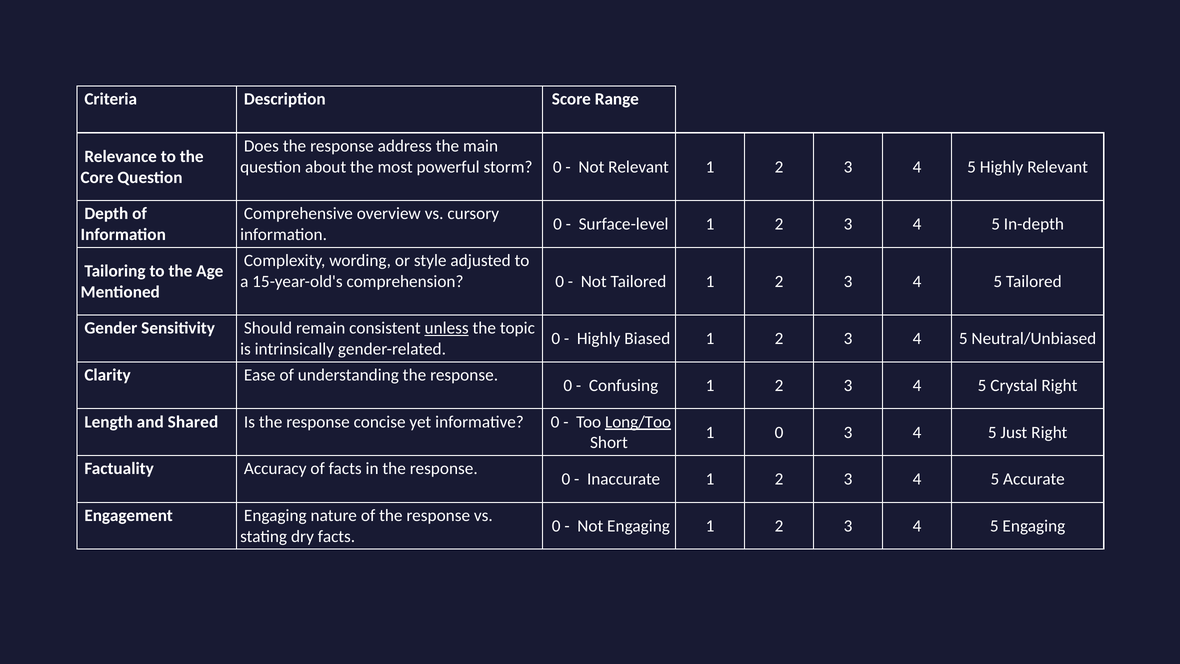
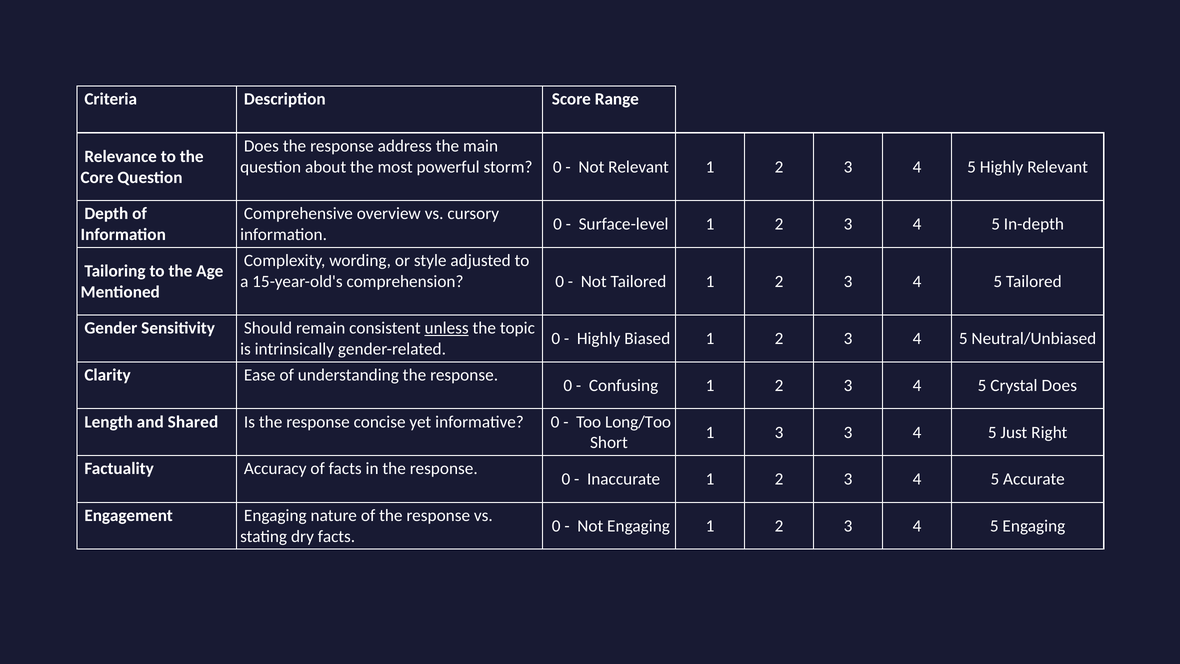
Crystal Right: Right -> Does (1059, 385)
Long/Too underline: present -> none (638, 422)
1 0: 0 -> 3 (779, 432)
